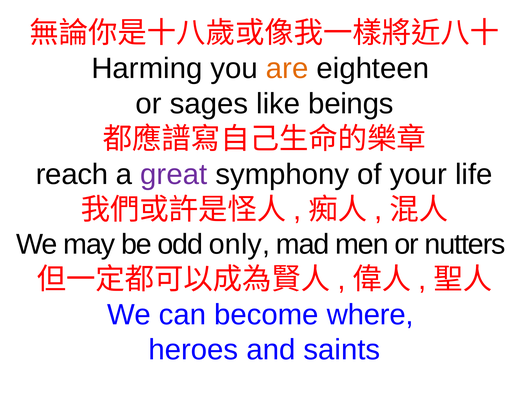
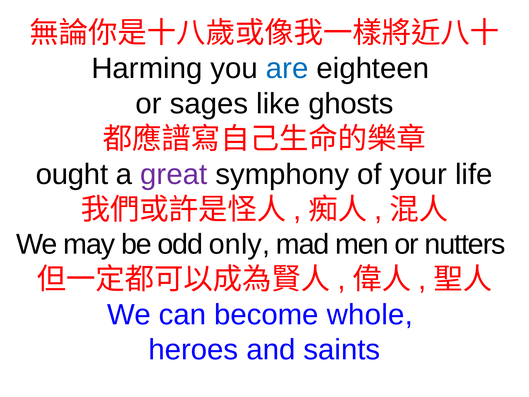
are colour: orange -> blue (287, 69)
beings: beings -> ghosts (351, 104)
reach: reach -> ought (72, 174)
where: where -> whole (370, 314)
